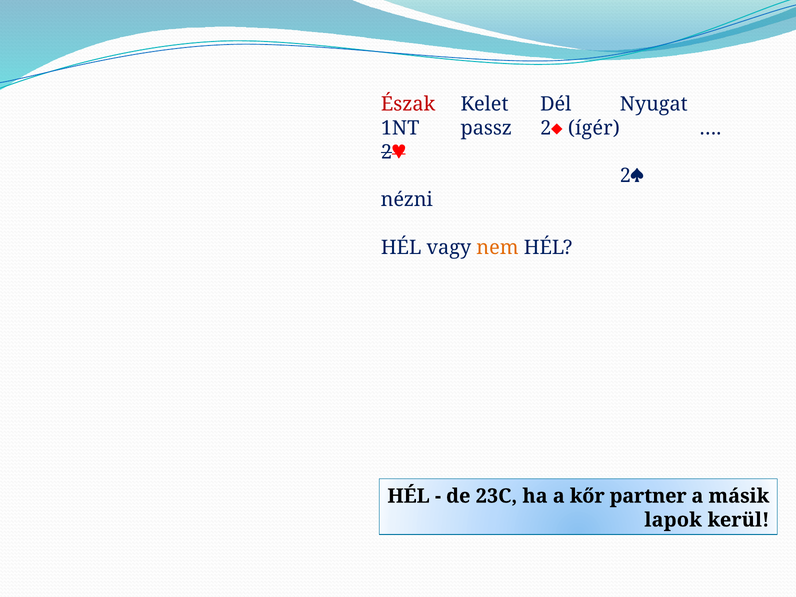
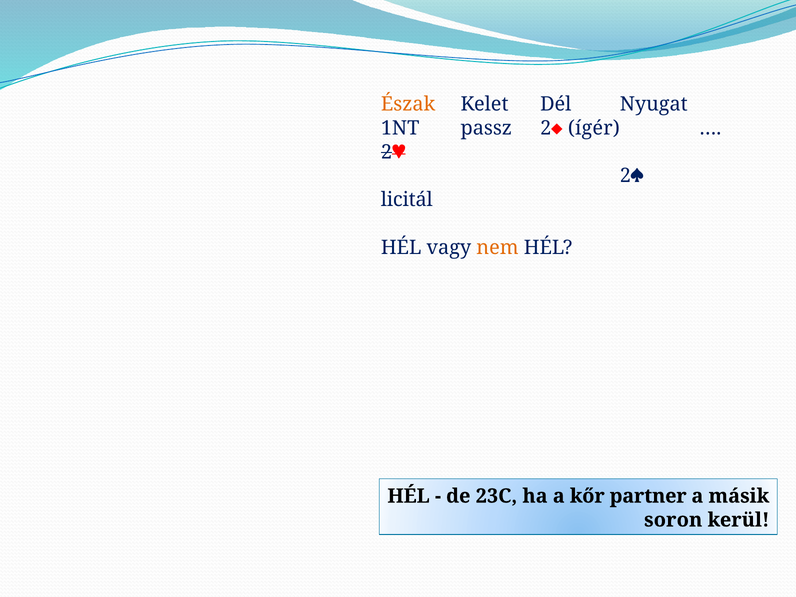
Észak colour: red -> orange (408, 104)
nézni: nézni -> licitál (407, 200)
lapok: lapok -> soron (673, 520)
